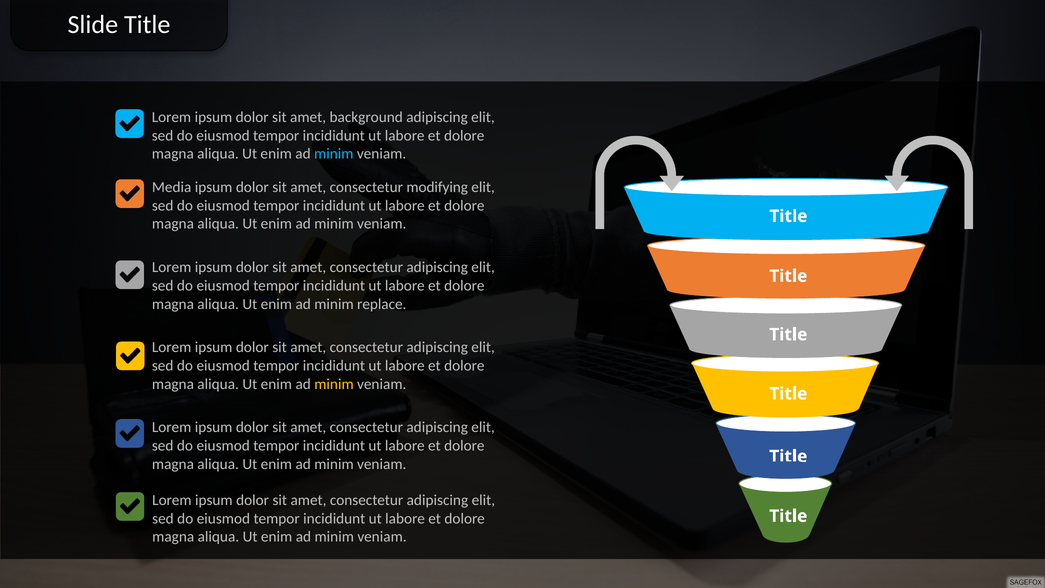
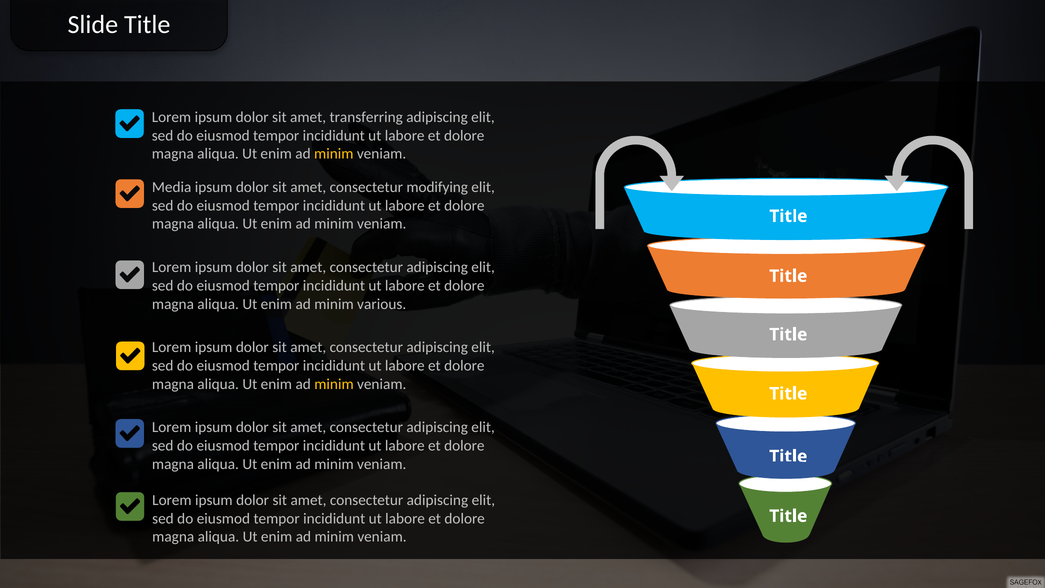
background: background -> transferring (366, 117)
minim colour: light blue -> yellow (334, 154)
replace: replace -> various (382, 304)
